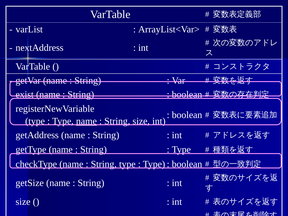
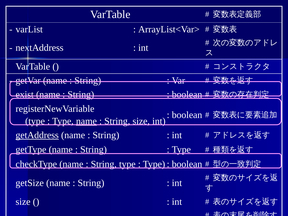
getAddress underline: none -> present (37, 135)
